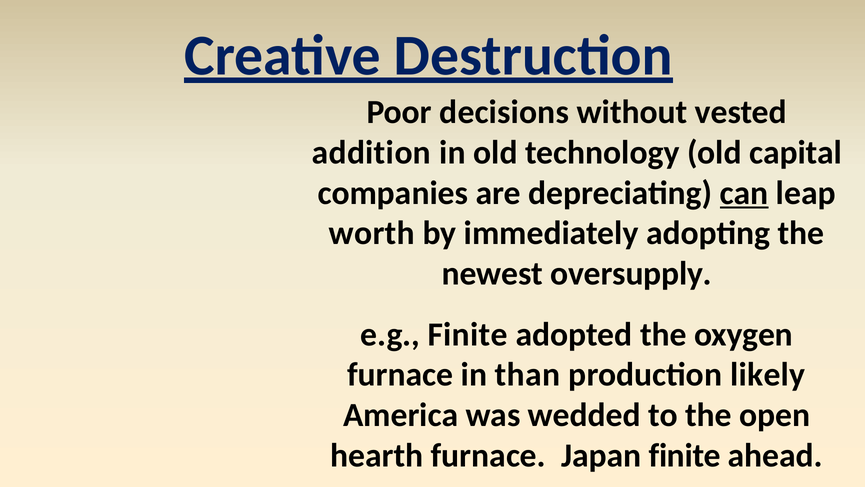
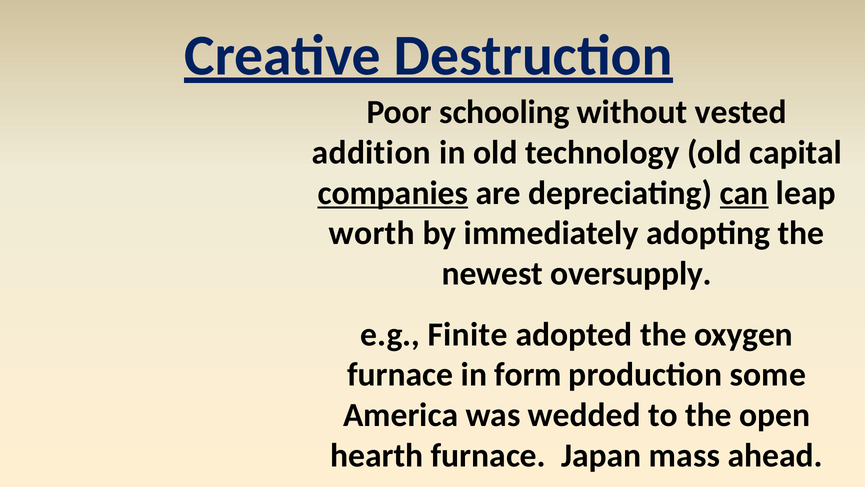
decisions: decisions -> schooling (504, 112)
companies underline: none -> present (393, 193)
than: than -> form (528, 375)
likely: likely -> some (768, 375)
Japan finite: finite -> mass (685, 455)
